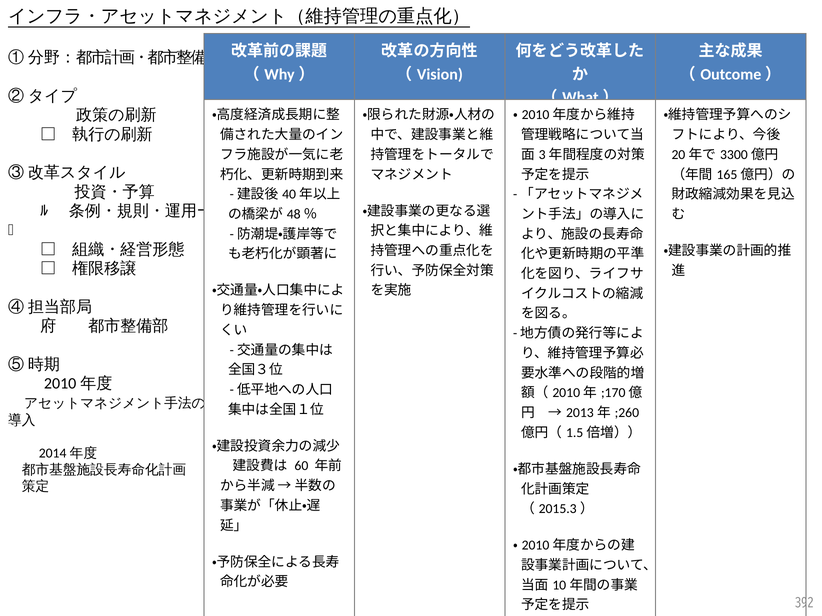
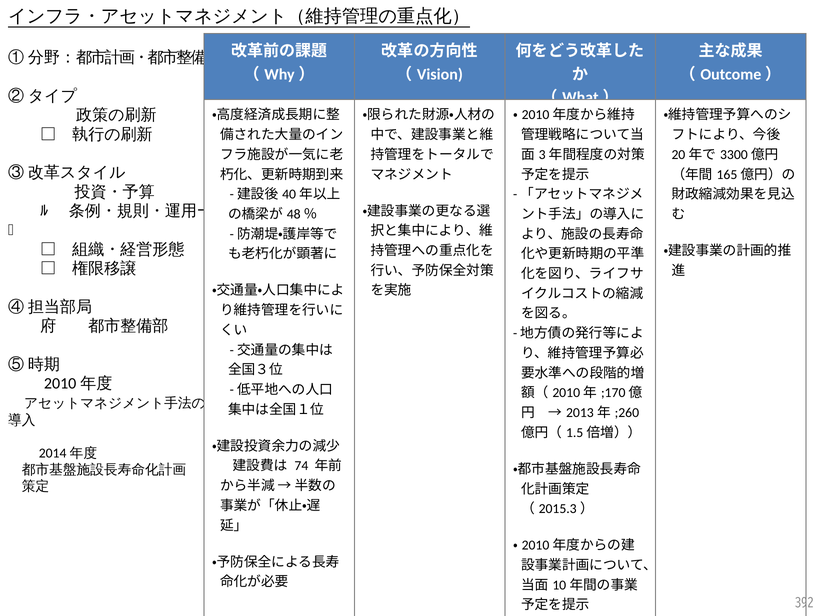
60: 60 -> 74 (301, 466)
